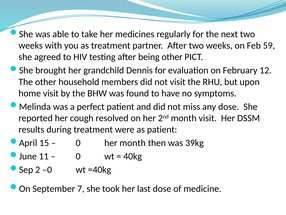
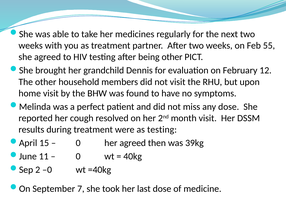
59: 59 -> 55 (269, 45)
as patient: patient -> testing (162, 129)
her month: month -> agreed (133, 143)
